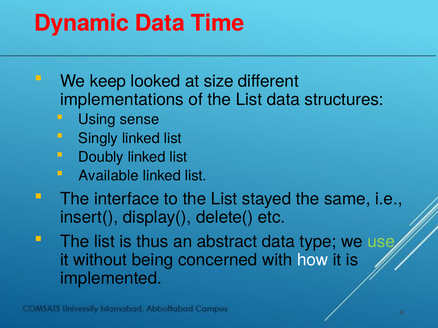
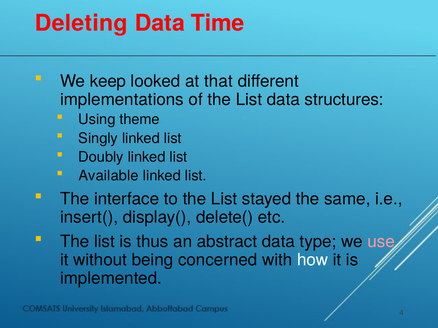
Dynamic: Dynamic -> Deleting (81, 23)
size: size -> that (219, 81)
sense: sense -> theme (140, 120)
use colour: light green -> pink (381, 242)
